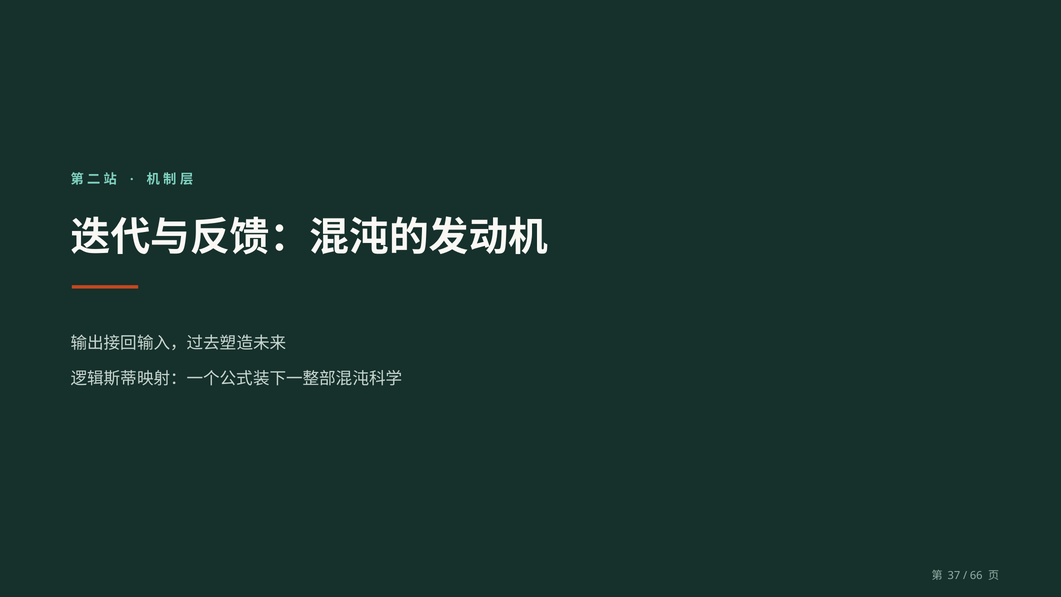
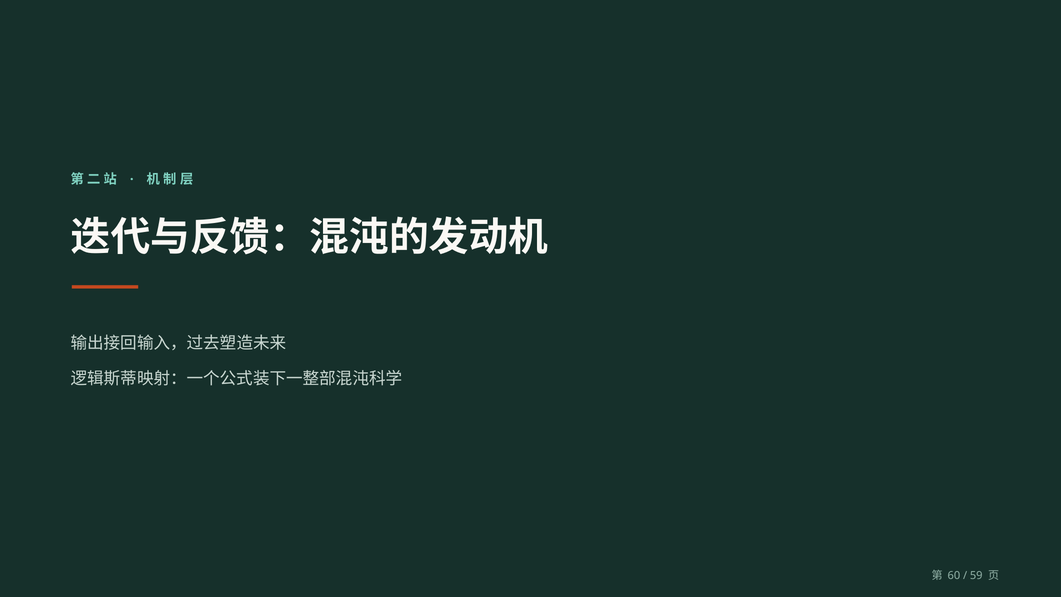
37: 37 -> 60 (954, 576)
66: 66 -> 59 (976, 576)
